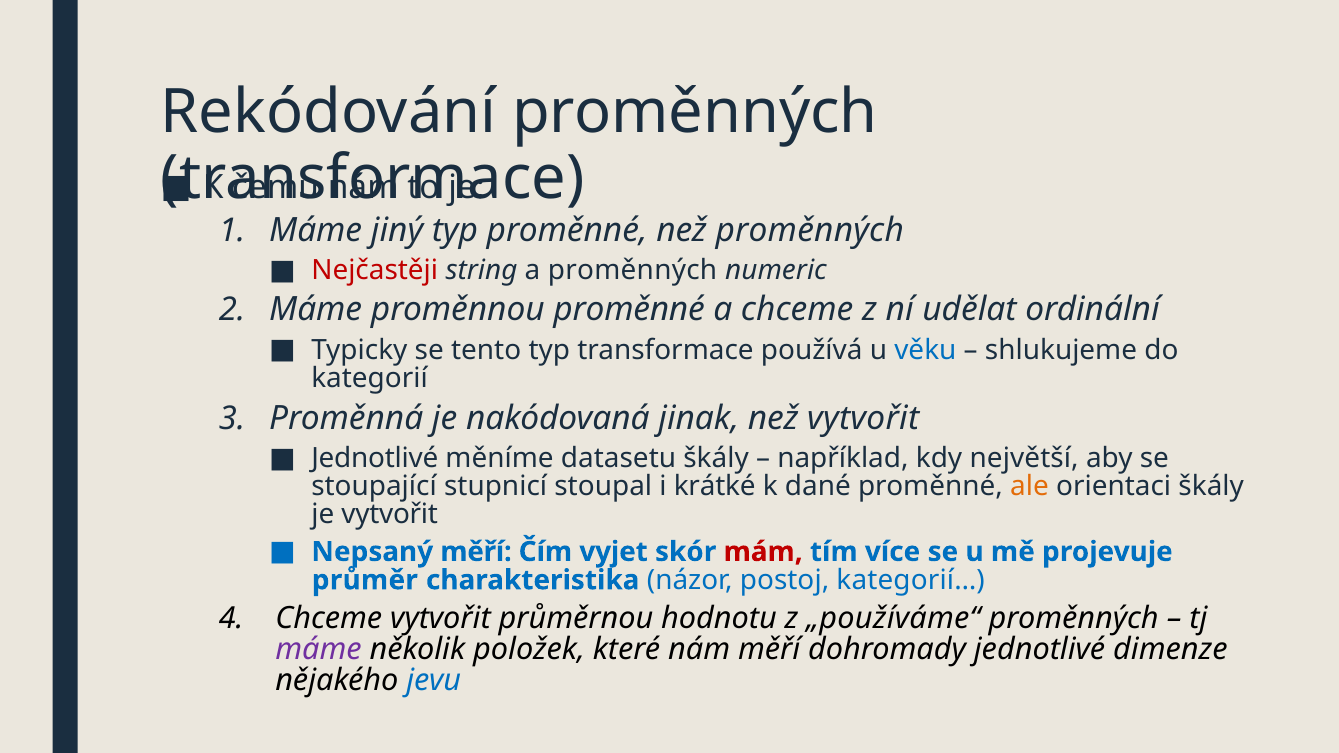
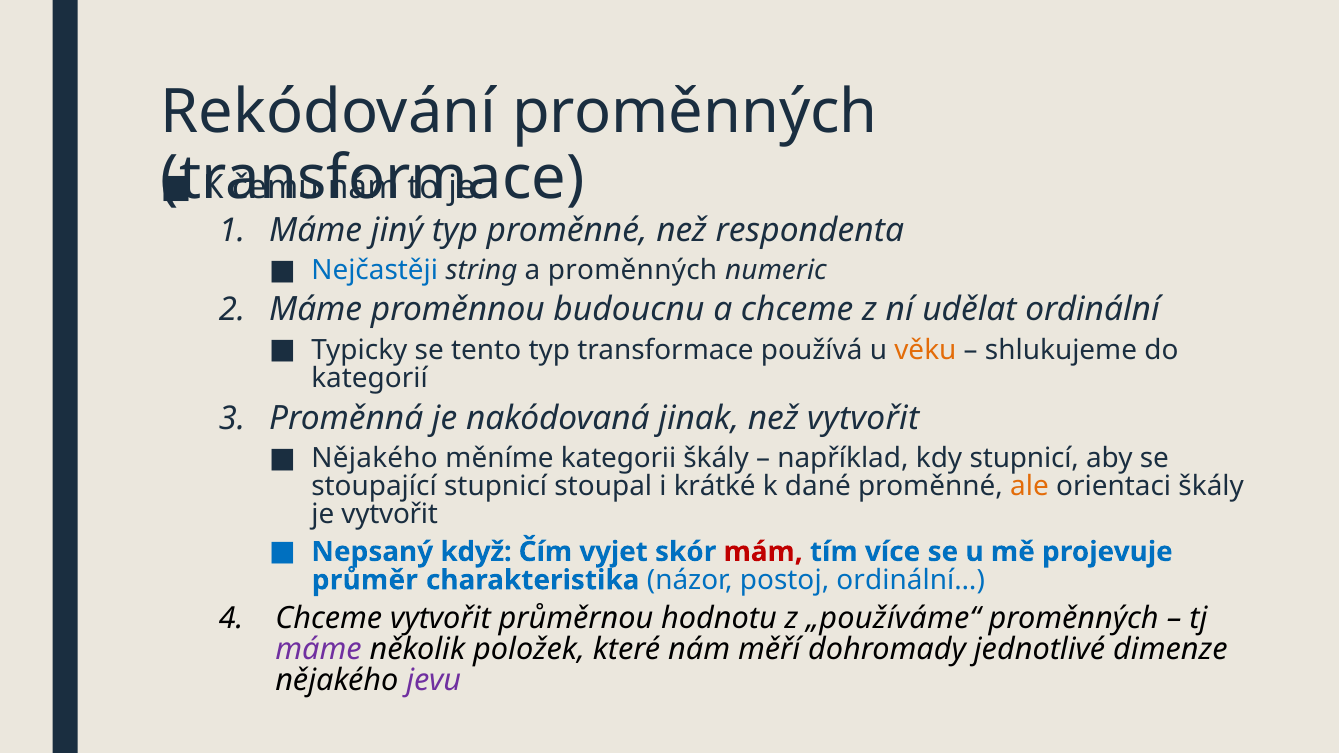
než proměnných: proměnných -> respondenta (810, 230)
Nejčastěji colour: red -> blue (375, 270)
proměnnou proměnné: proměnné -> budoucnu (629, 310)
věku colour: blue -> orange (925, 350)
Jednotlivé: Jednotlivé -> Nějakého (375, 458)
datasetu: datasetu -> kategorii (619, 458)
kdy největší: největší -> stupnicí (1024, 458)
Nepsaný měří: měří -> když (476, 552)
kategorií…: kategorií… -> ordinální… (911, 580)
jevu colour: blue -> purple (434, 681)
